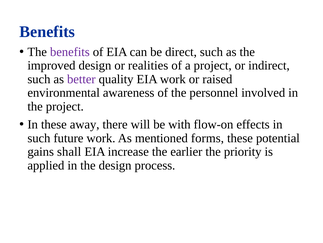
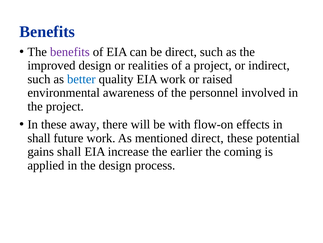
better colour: purple -> blue (81, 79)
such: such -> shall (39, 138)
mentioned forms: forms -> direct (207, 138)
priority: priority -> coming (243, 151)
